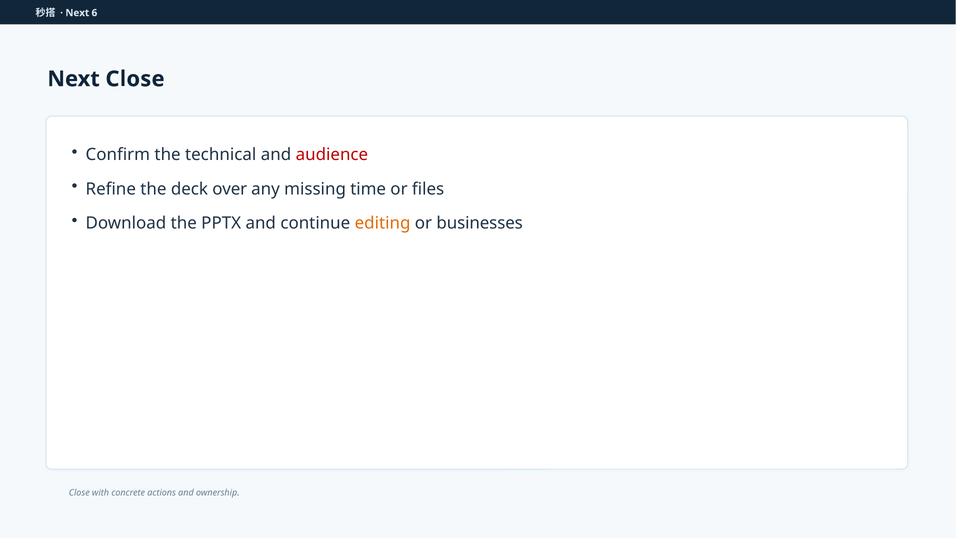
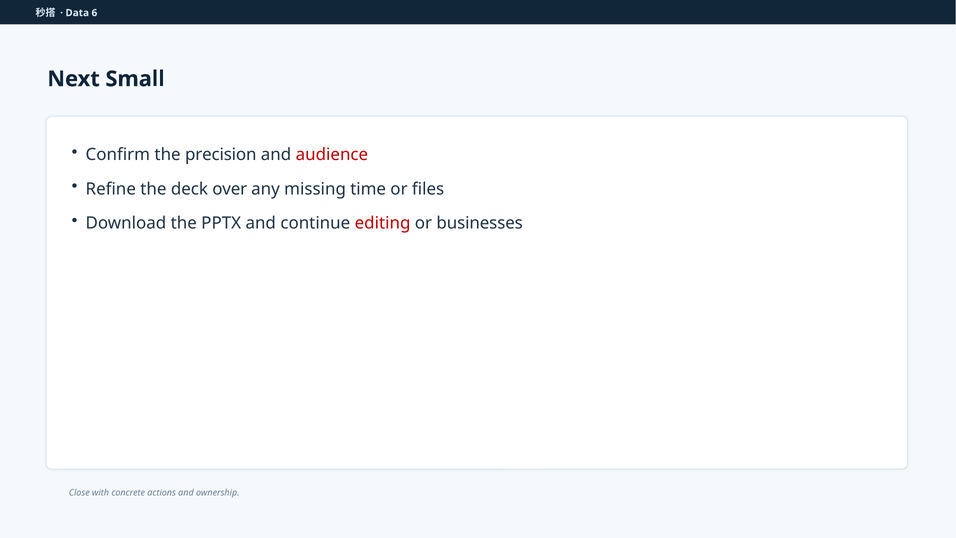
Next: Next -> Data (77, 13)
Next Close: Close -> Small (135, 79)
technical: technical -> precision (221, 155)
editing colour: orange -> red (383, 223)
